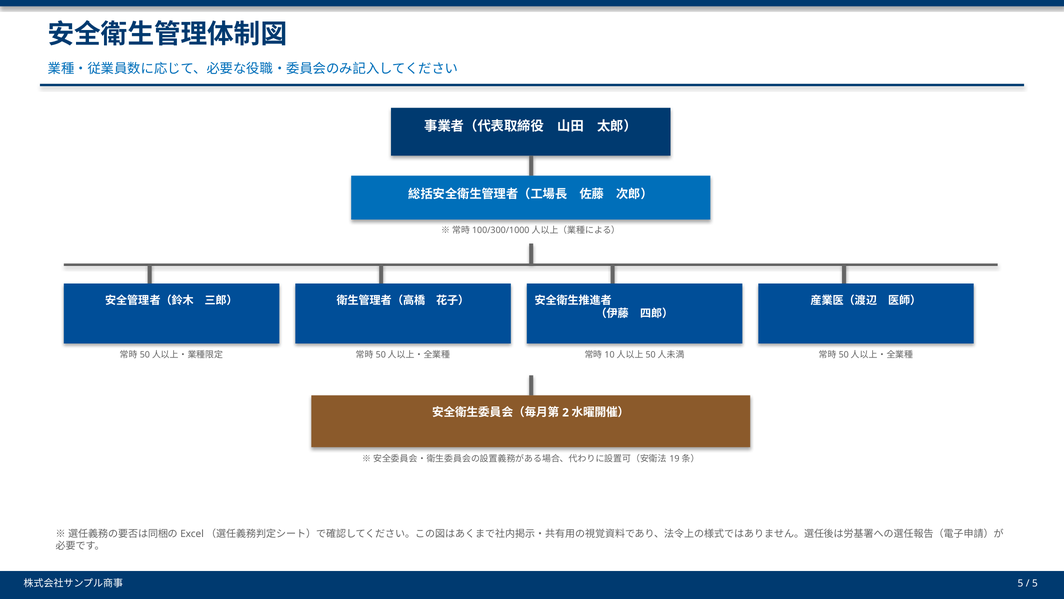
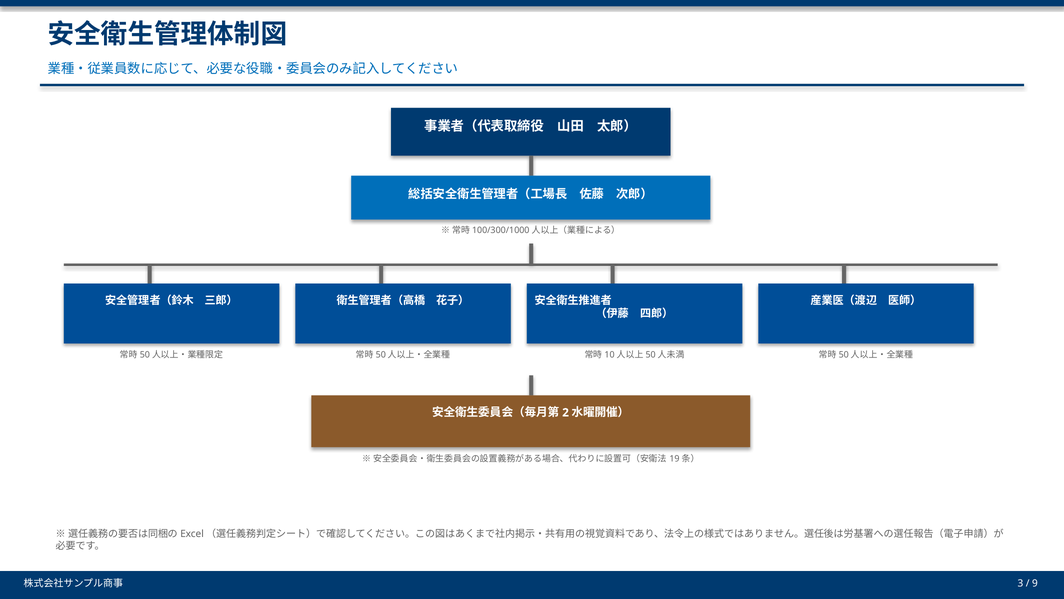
5: 5 -> 3 (1020, 583)
5: 5 -> 9 (1035, 583)
